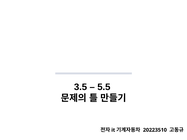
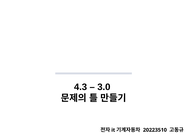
3.5: 3.5 -> 4.3 (81, 87)
5.5: 5.5 -> 3.0 (104, 87)
